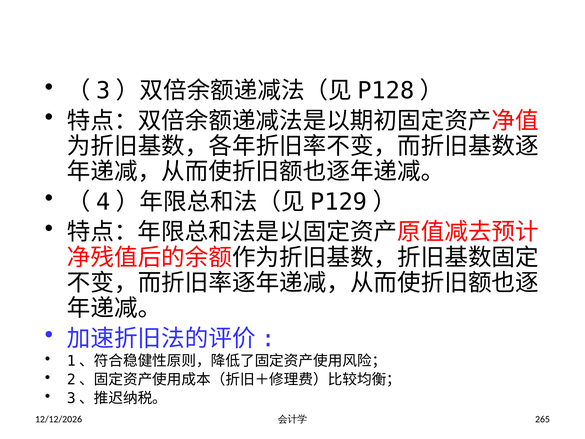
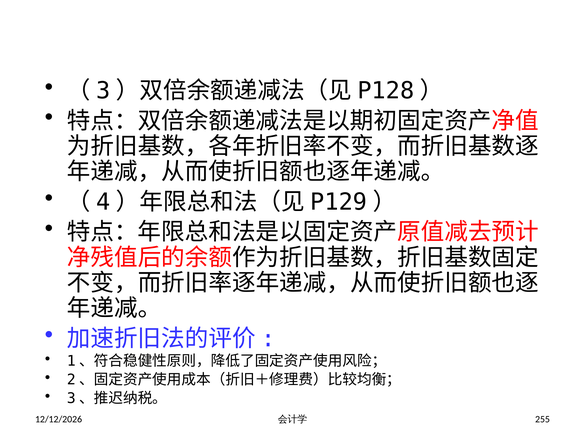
265: 265 -> 255 (542, 419)
